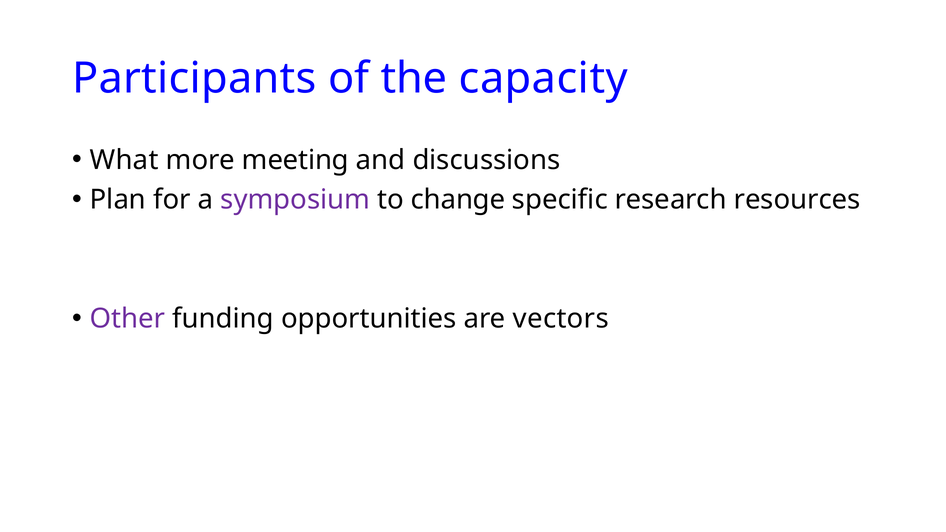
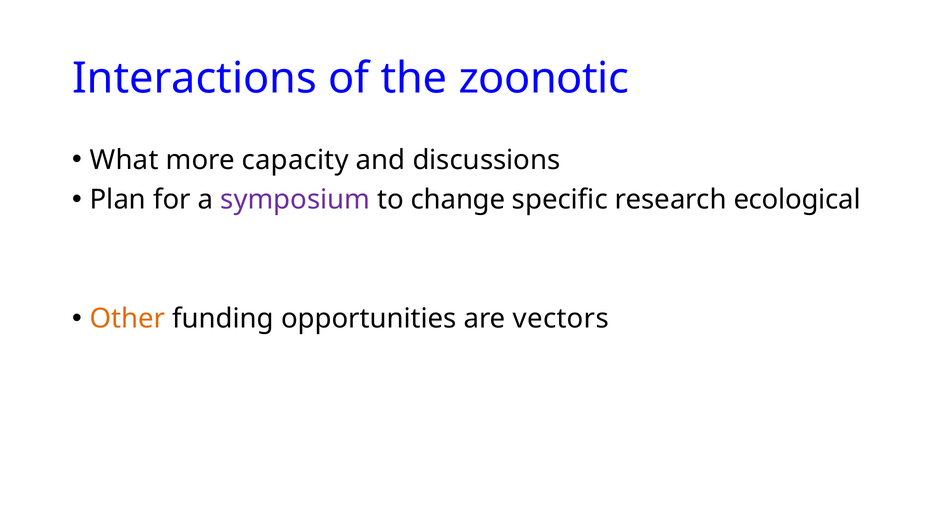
Participants: Participants -> Interactions (195, 79)
capacity: capacity -> zoonotic (544, 79)
meeting: meeting -> capacity (295, 160)
resources: resources -> ecological (797, 200)
Other colour: purple -> orange (128, 319)
